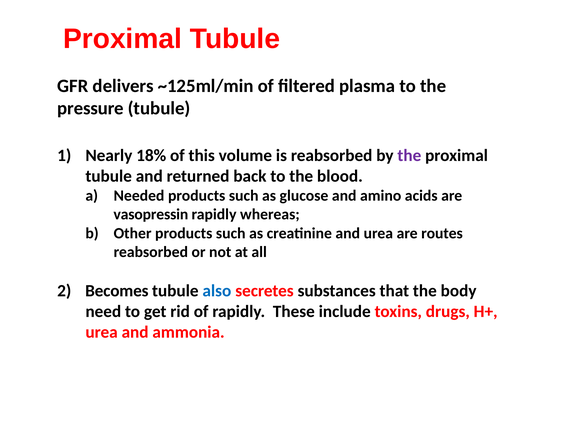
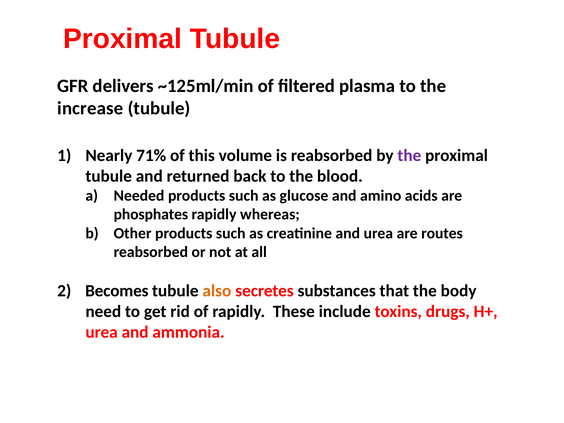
pressure: pressure -> increase (90, 108)
18%: 18% -> 71% (151, 155)
vasopressin: vasopressin -> phosphates (151, 214)
also colour: blue -> orange (217, 291)
